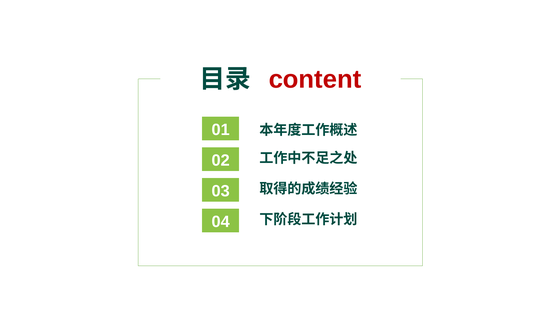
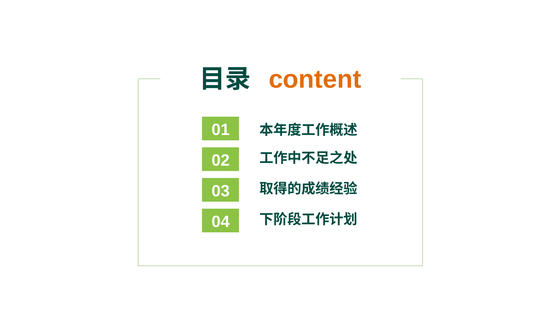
content colour: red -> orange (315, 80)
